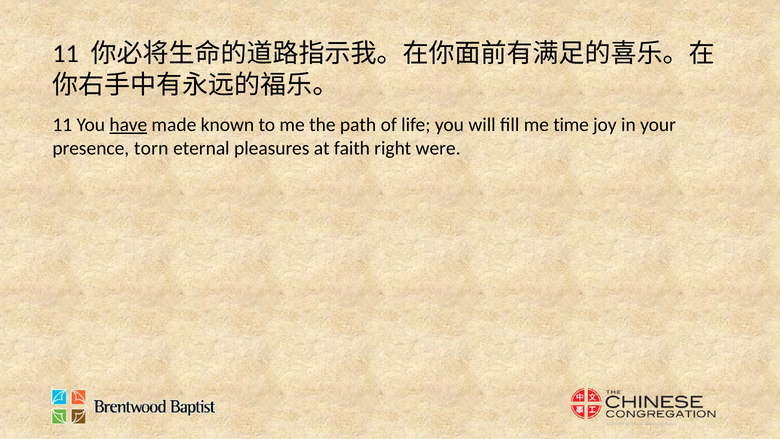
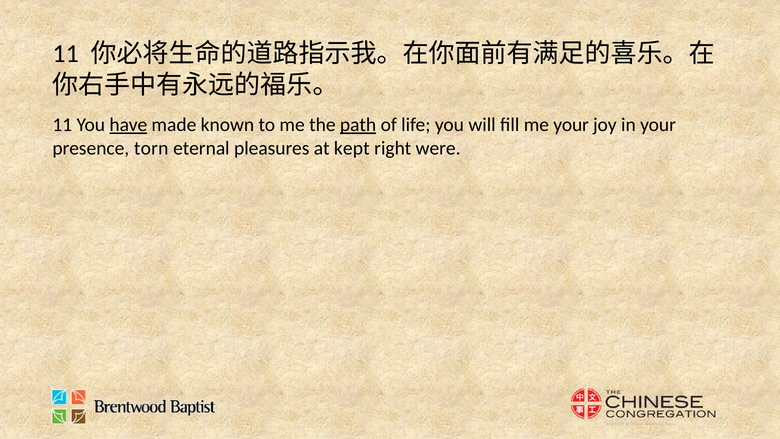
path underline: none -> present (358, 125)
me time: time -> your (571, 125)
faith: faith -> kept (352, 148)
